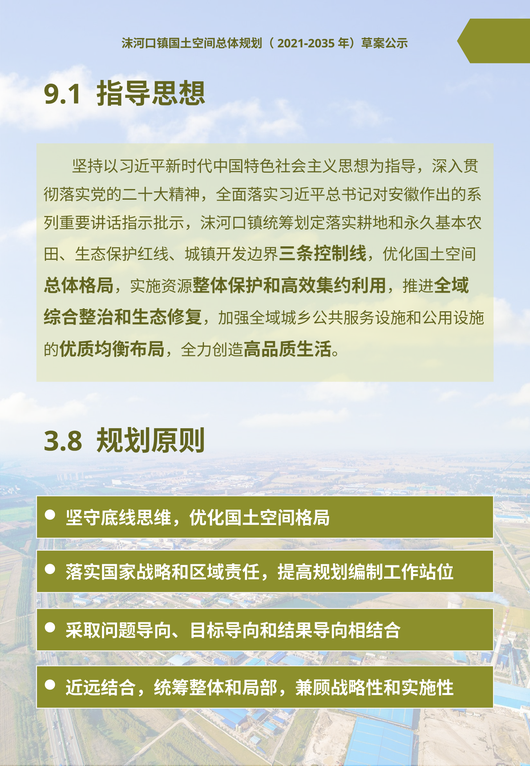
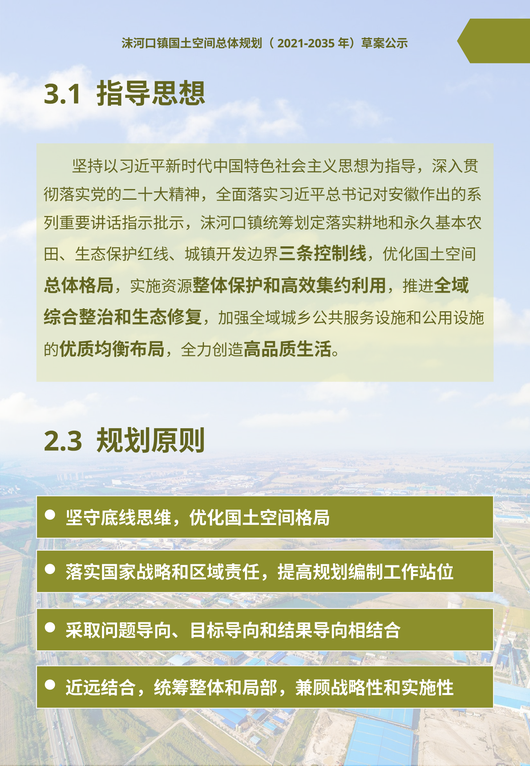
9.1: 9.1 -> 3.1 (63, 94)
3.8: 3.8 -> 2.3 (63, 441)
